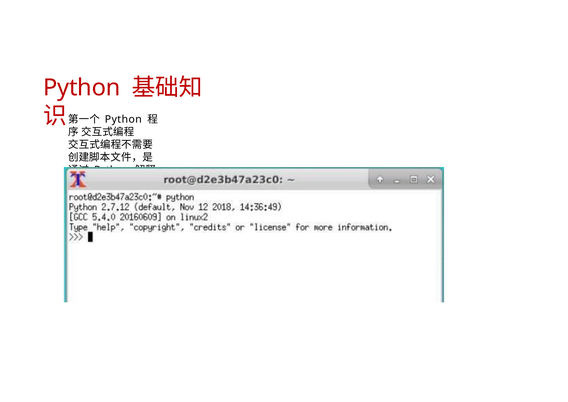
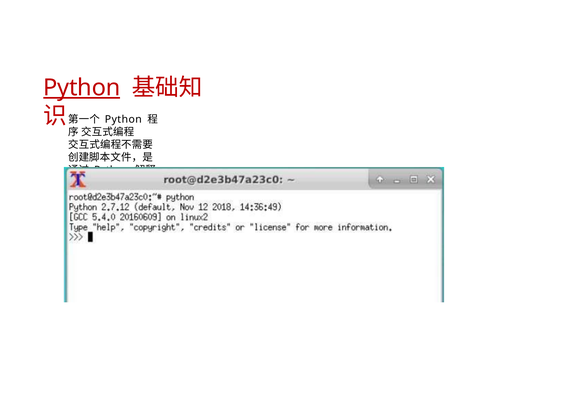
Python underline: none -> present (82, 88)
